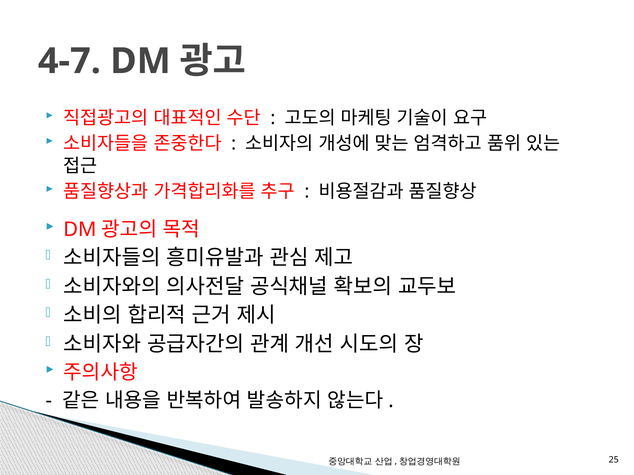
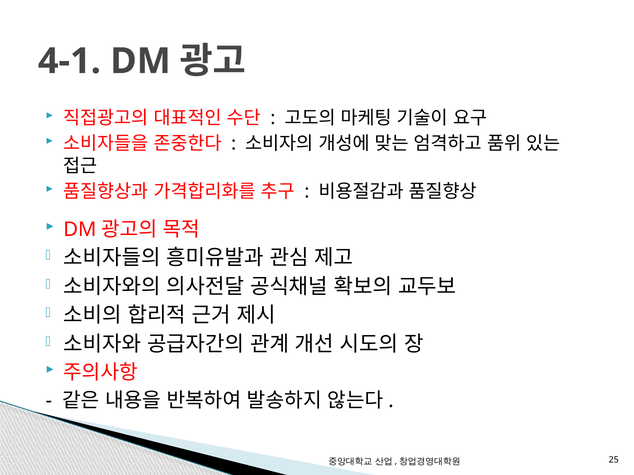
4-7: 4-7 -> 4-1 (69, 61)
